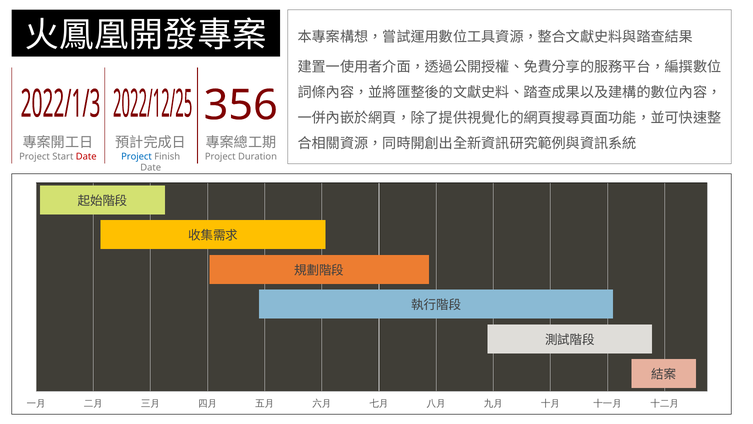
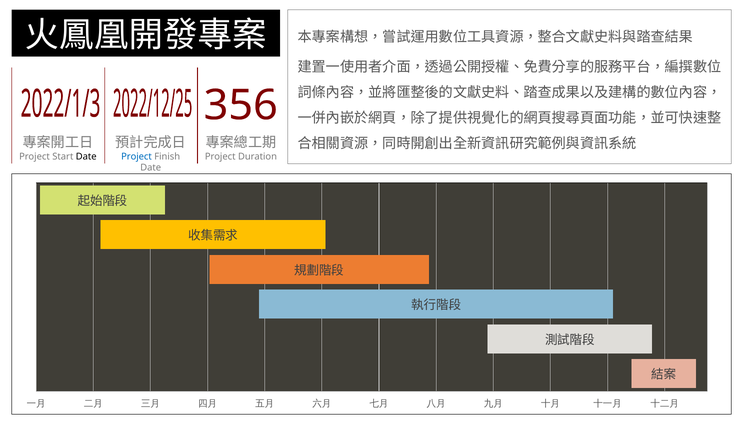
Date colour: red -> black (86, 156)
